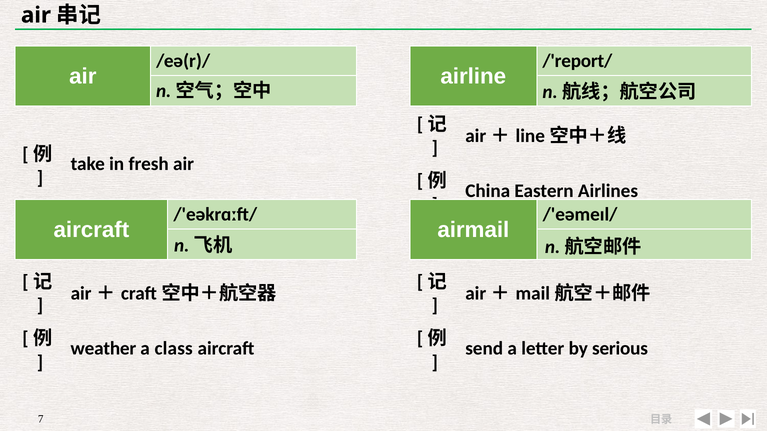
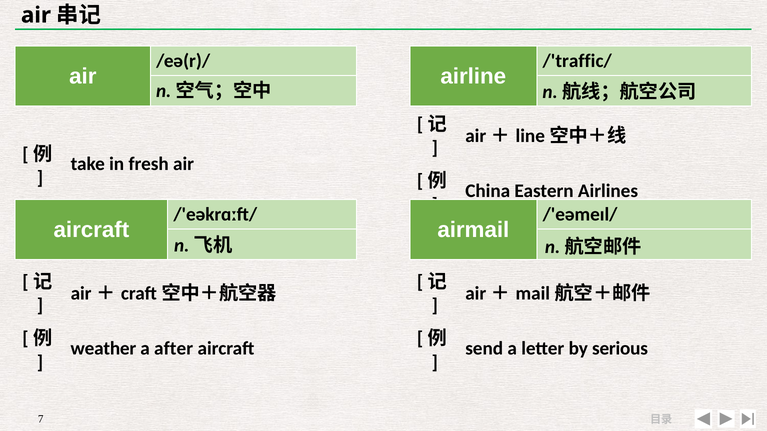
/'report/: /'report/ -> /'traffic/ (577, 61)
class: class -> after (174, 349)
